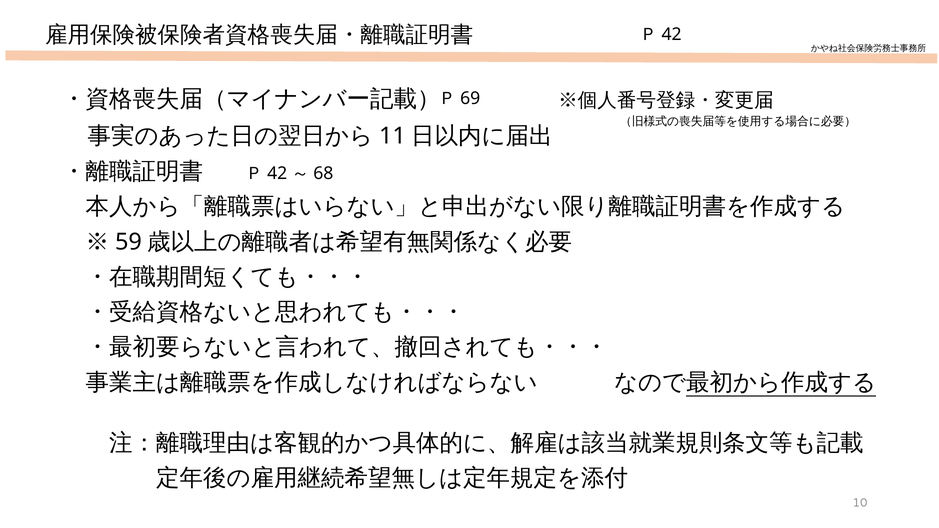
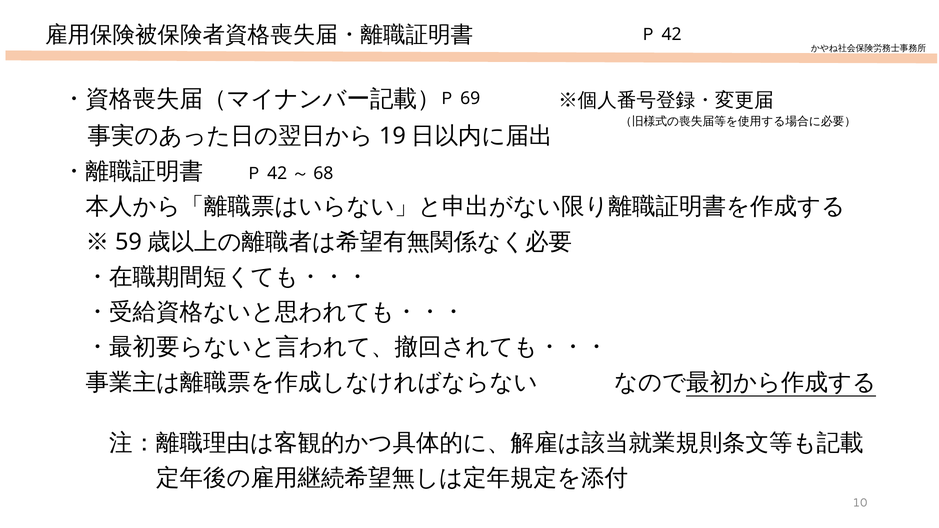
11: 11 -> 19 (392, 136)
